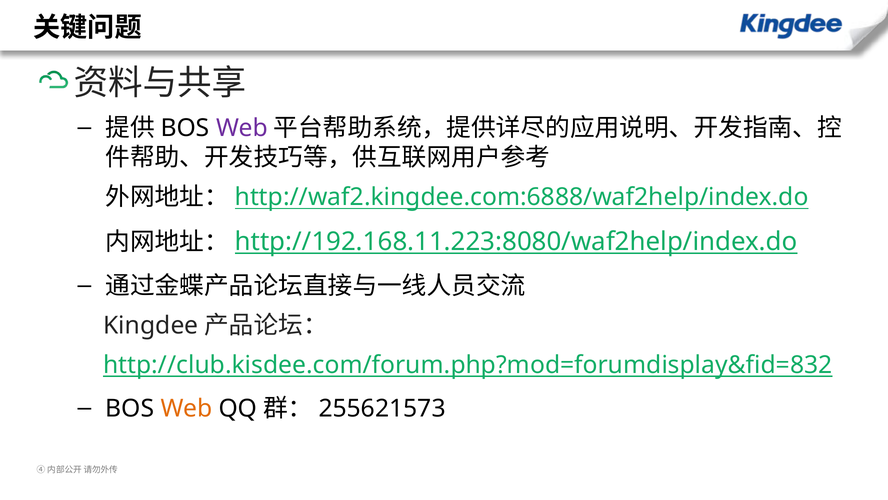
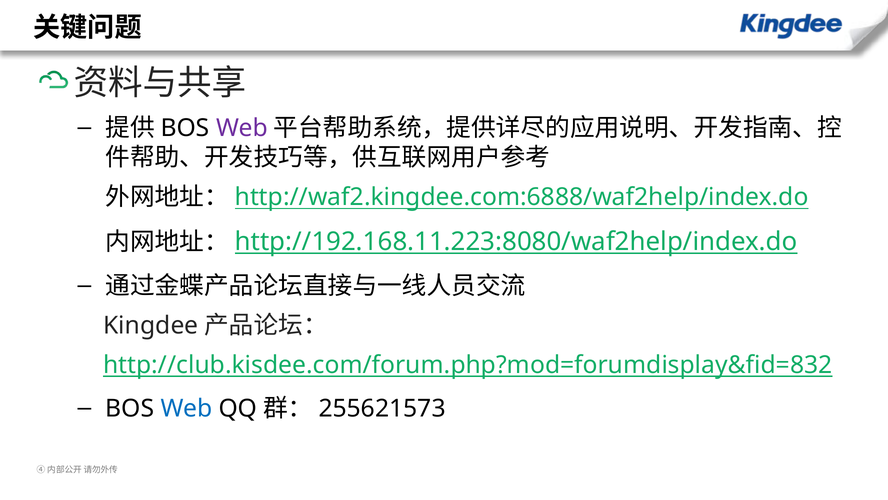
Web colour: orange -> blue (187, 408)
